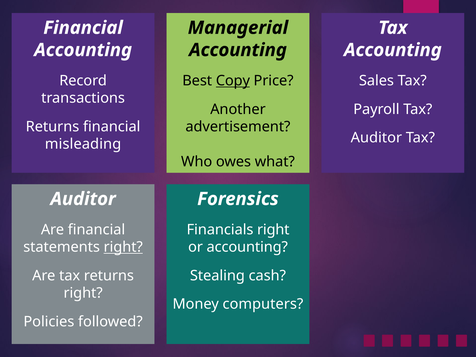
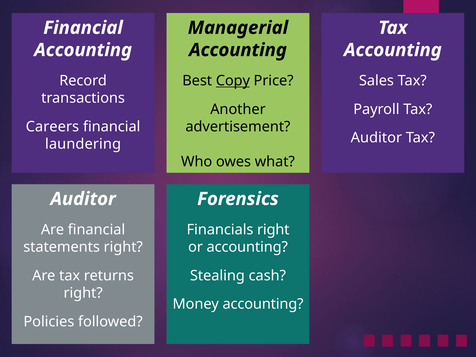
Returns: Returns -> Careers (52, 127)
misleading: misleading -> laundering (83, 144)
right underline: present -> none (123, 247)
Money computers: computers -> accounting (263, 304)
